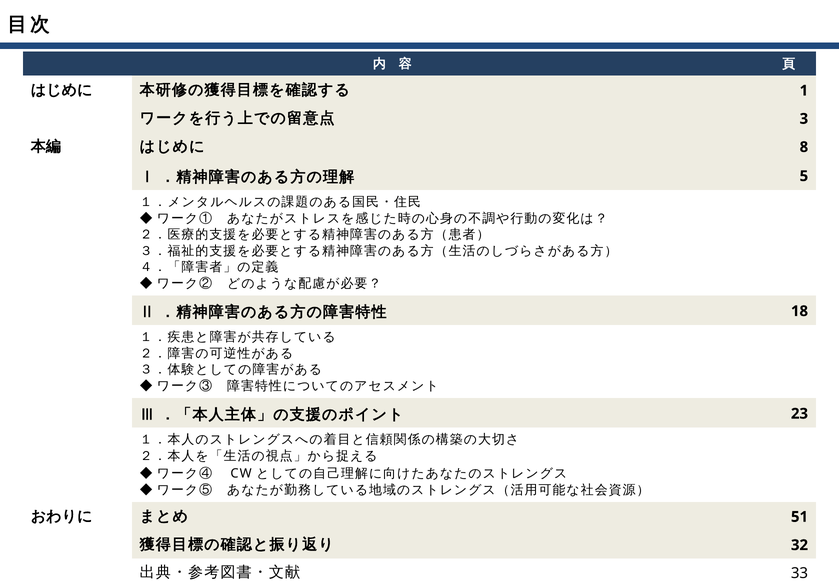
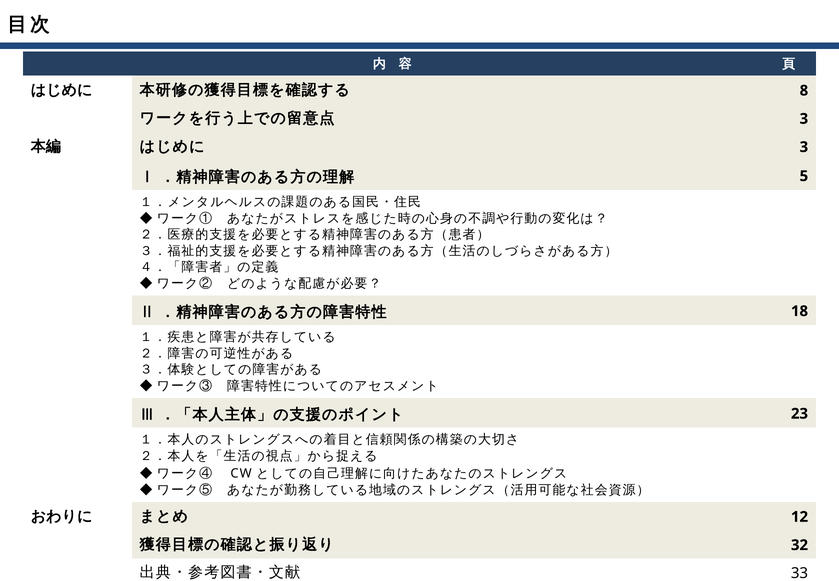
1: 1 -> 8 (804, 91)
8: 8 -> 3 (804, 147)
51: 51 -> 12 (800, 517)
